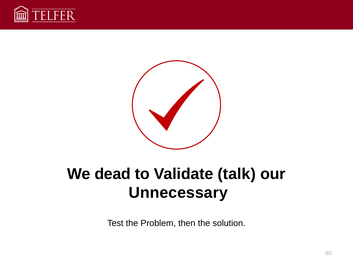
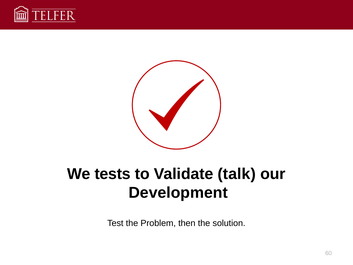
dead: dead -> tests (113, 174)
Unnecessary: Unnecessary -> Development (178, 193)
